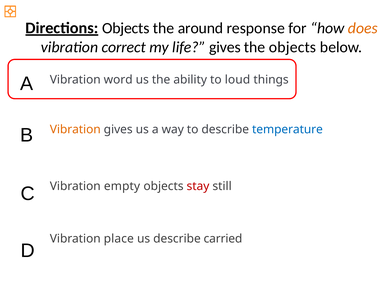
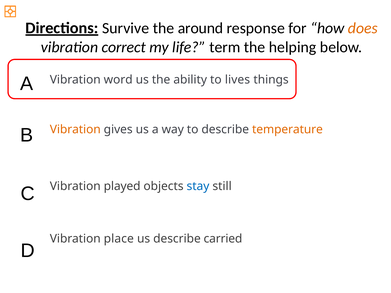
Directions Objects: Objects -> Survive (126, 28)
life gives: gives -> term (225, 47)
the objects: objects -> helping (293, 47)
loud: loud -> lives (237, 80)
temperature colour: blue -> orange (287, 130)
empty: empty -> played (122, 186)
stay colour: red -> blue (198, 186)
